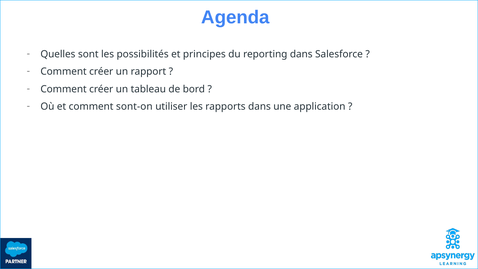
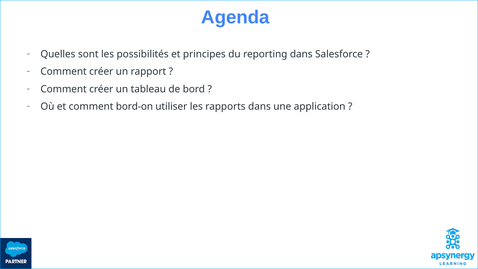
sont-on: sont-on -> bord-on (134, 107)
